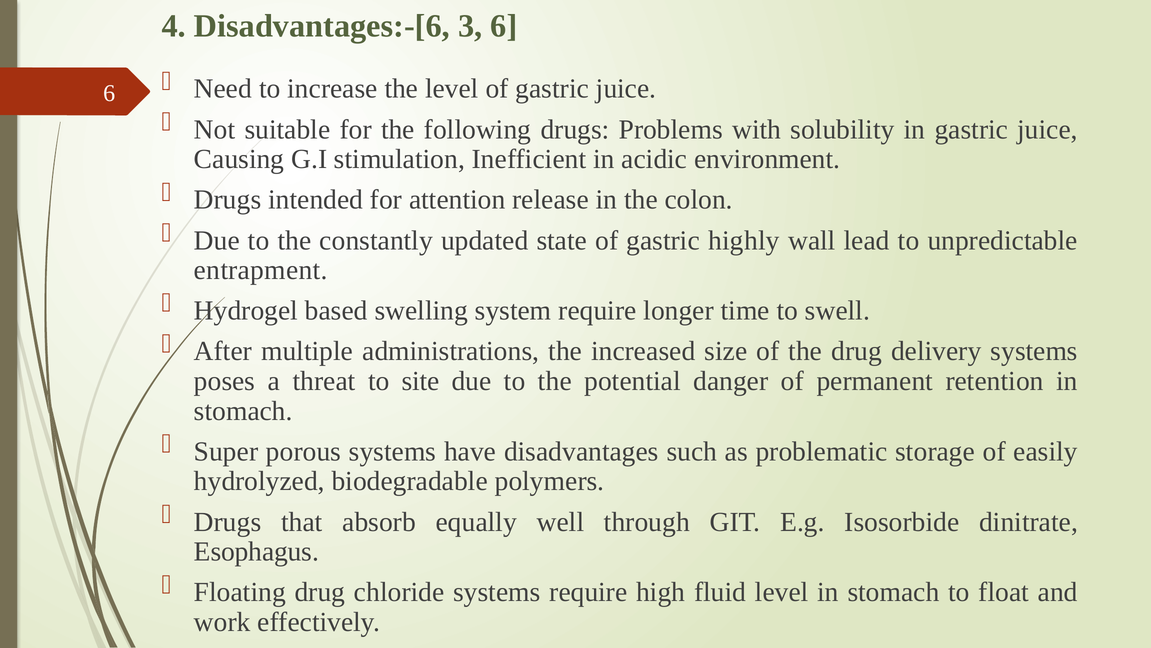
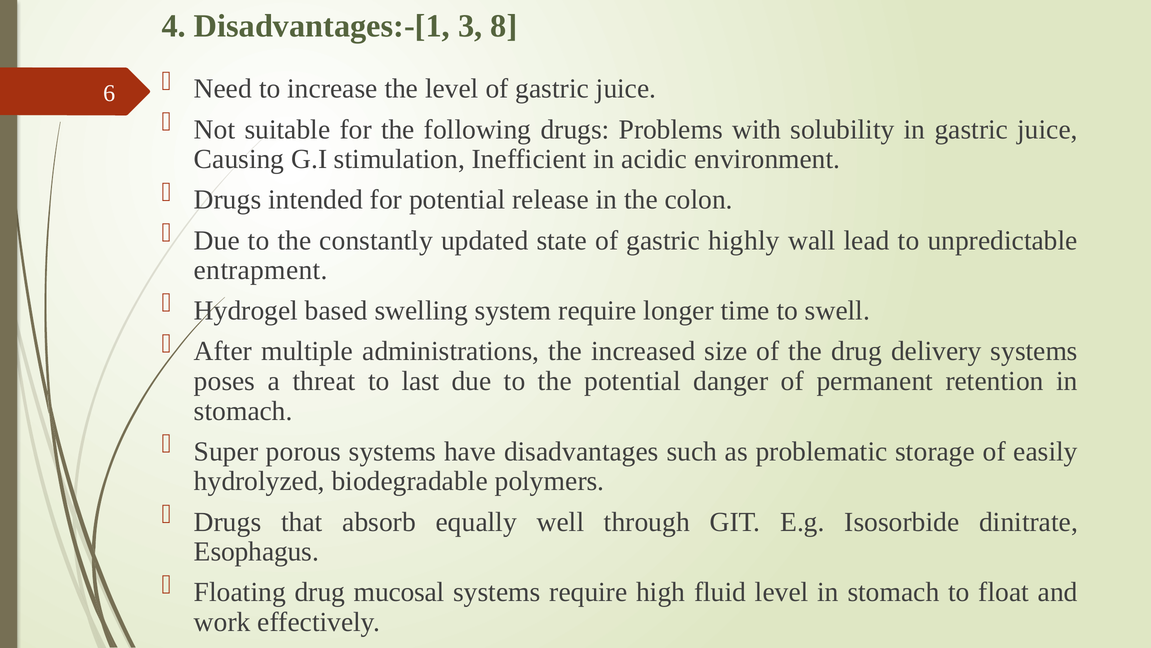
Disadvantages:-[6: Disadvantages:-[6 -> Disadvantages:-[1 (322, 26)
3 6: 6 -> 8 (504, 26)
for attention: attention -> potential (457, 200)
site: site -> last (421, 381)
chloride: chloride -> mucosal (399, 592)
